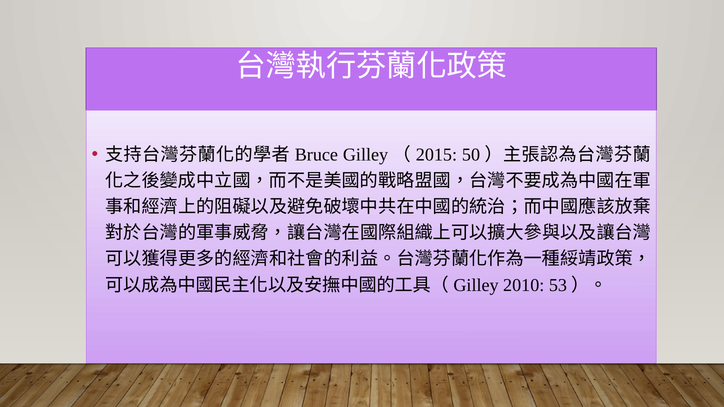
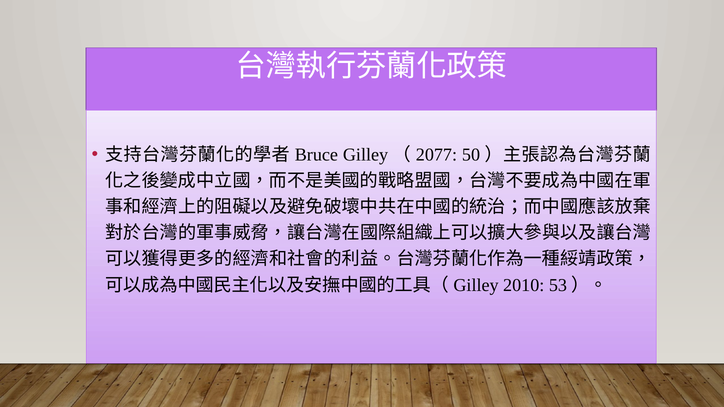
2015: 2015 -> 2077 (436, 155)
